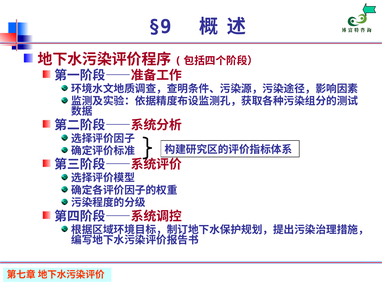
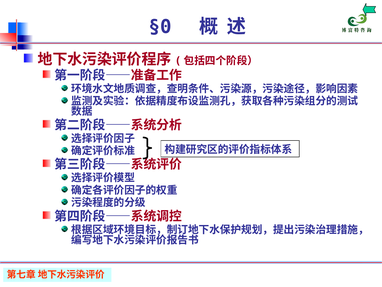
§9: §9 -> §0 (160, 27)
